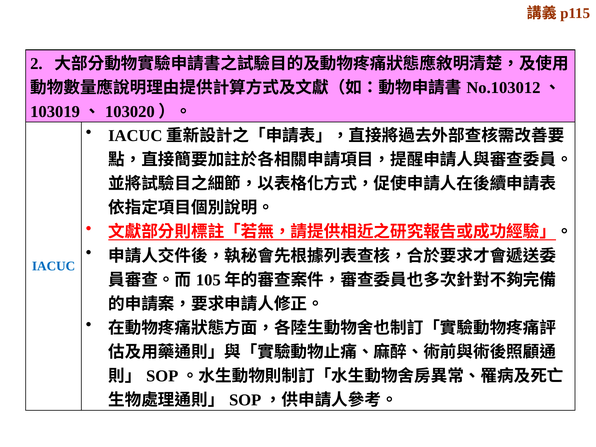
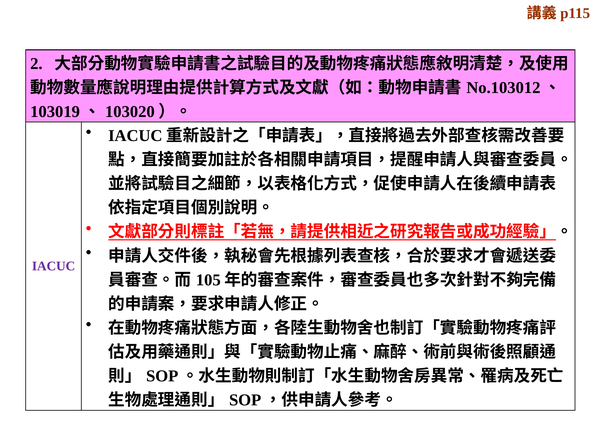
IACUC colour: blue -> purple (54, 266)
